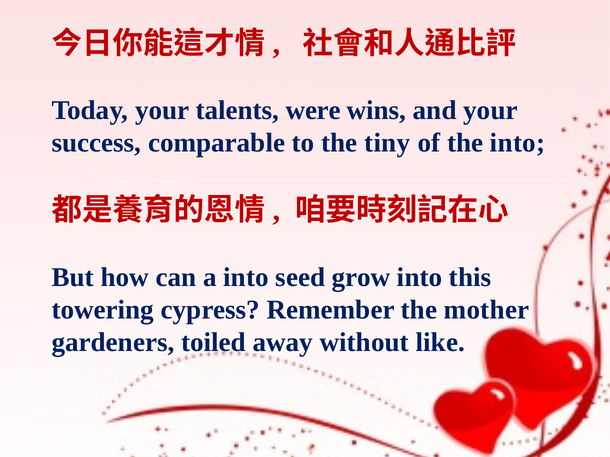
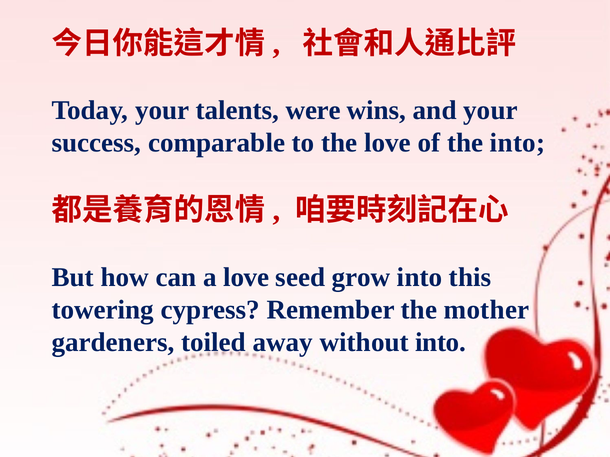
the tiny: tiny -> love (388, 143)
a into: into -> love (246, 277)
without like: like -> into (441, 342)
